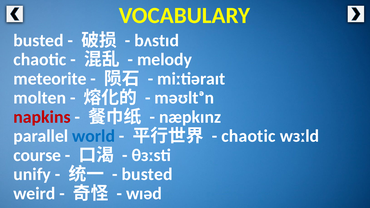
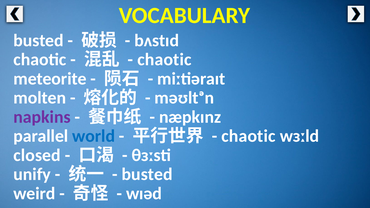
melody: melody -> chaotic (164, 60)
napkins colour: red -> purple (42, 117)
course: course -> closed (37, 155)
